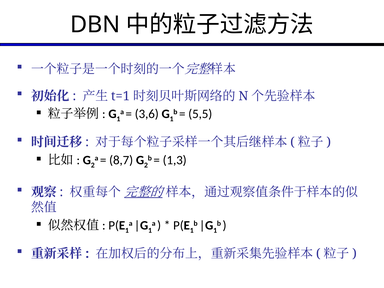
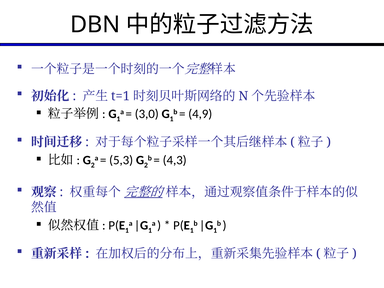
3,6: 3,6 -> 3,0 (147, 114)
5,5: 5,5 -> 4,9 (200, 114)
8,7: 8,7 -> 5,3 (121, 160)
1,3: 1,3 -> 4,3 (175, 160)
